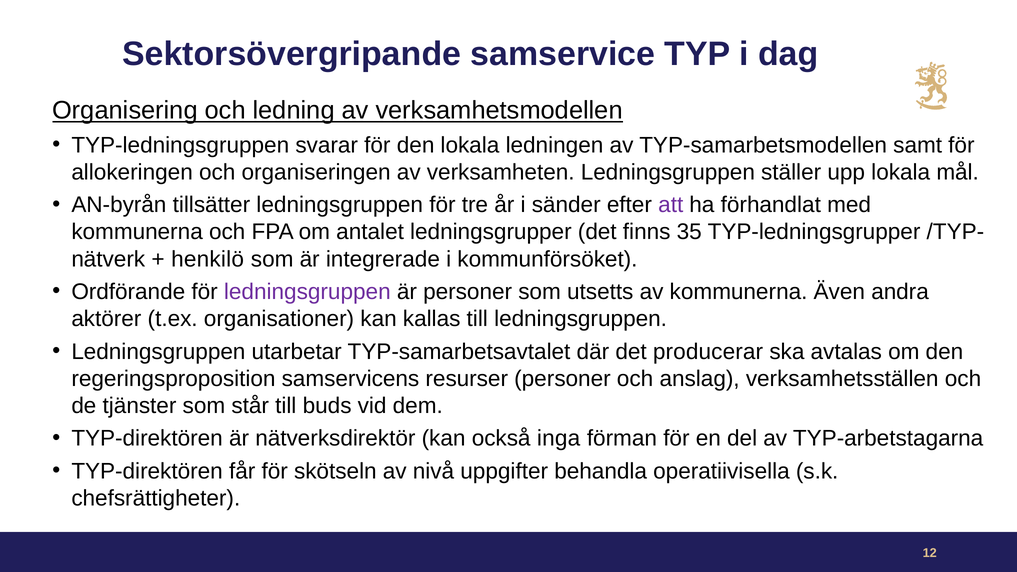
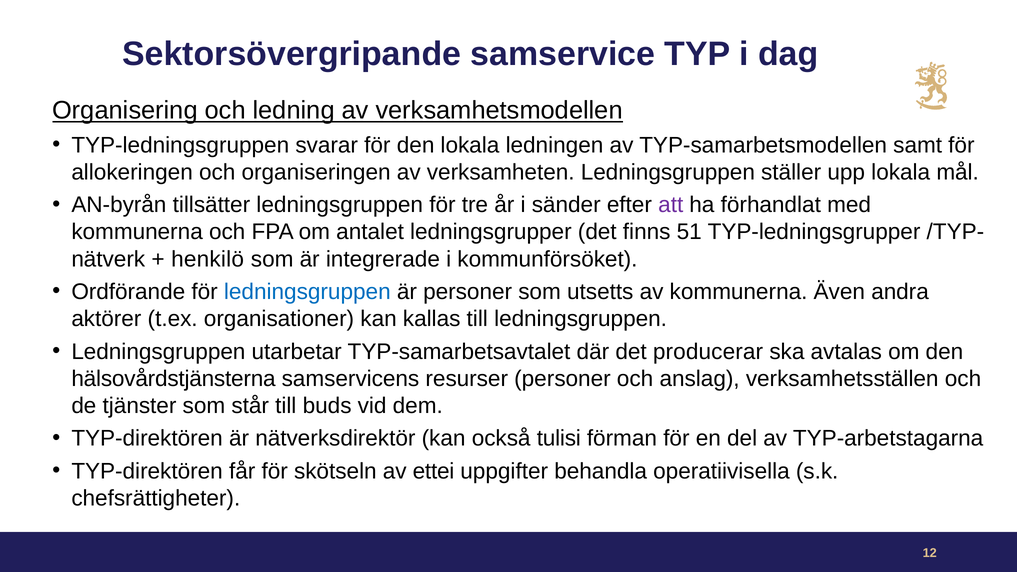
35: 35 -> 51 (689, 232)
ledningsgruppen colour: purple -> blue (307, 292)
regeringsproposition: regeringsproposition -> hälsovårdstjänsterna (174, 379)
inga: inga -> tulisi (559, 438)
nivå: nivå -> ettei (434, 471)
